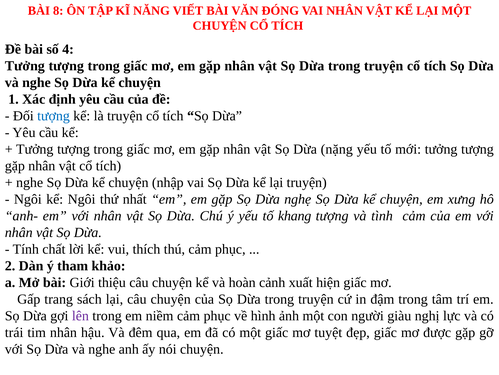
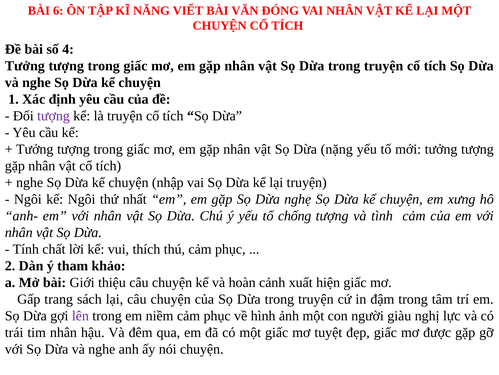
8: 8 -> 6 (58, 11)
tượng colour: blue -> purple (54, 116)
khang: khang -> chống (295, 216)
